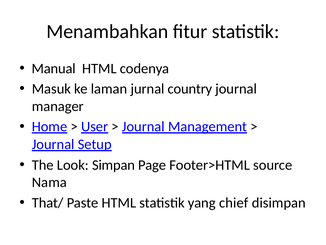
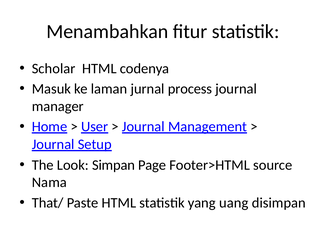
Manual: Manual -> Scholar (54, 68)
country: country -> process (190, 89)
chief: chief -> uang (234, 202)
